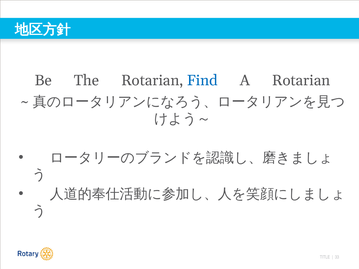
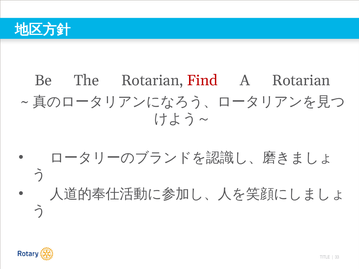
Find colour: blue -> red (202, 81)
